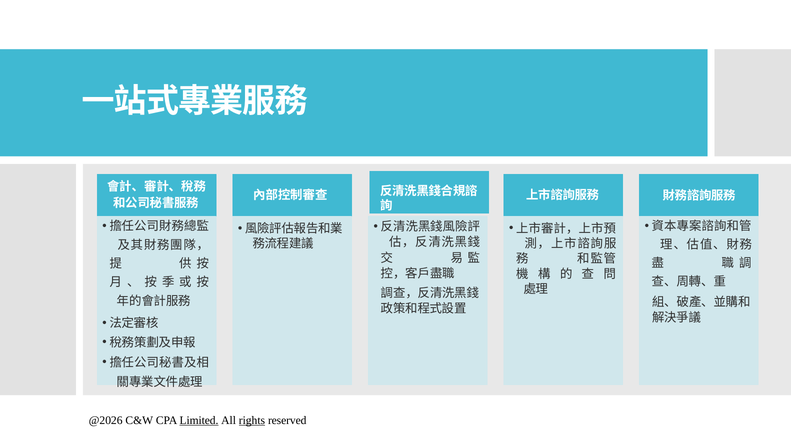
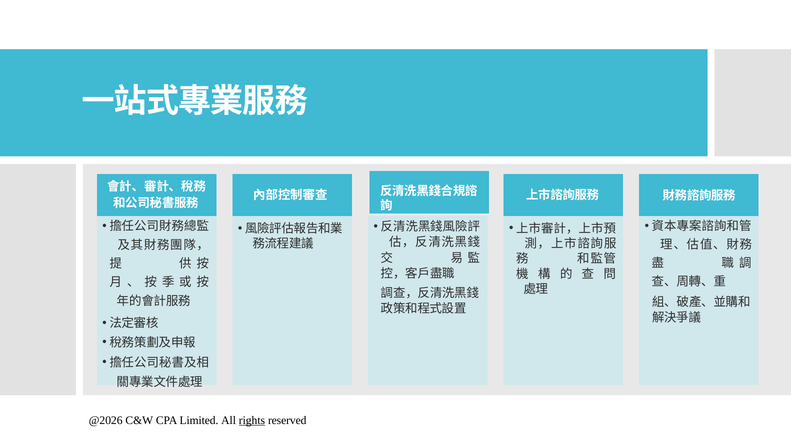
Limited underline: present -> none (199, 420)
